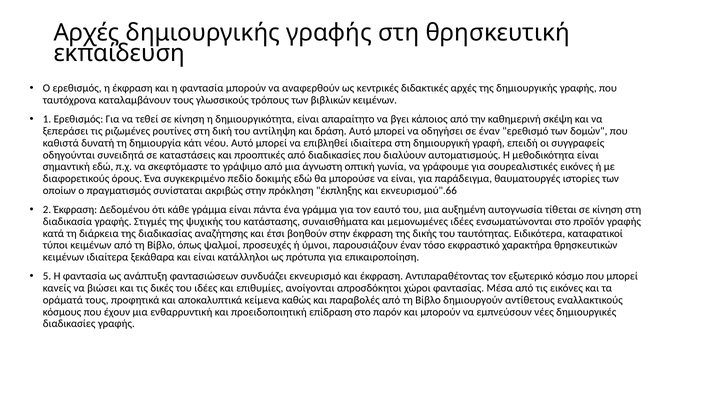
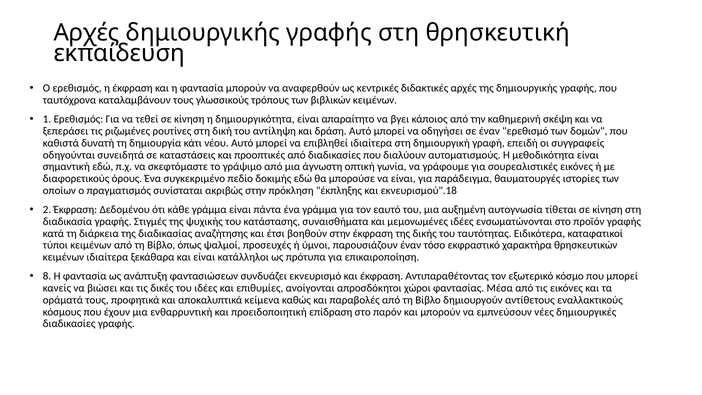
εκνευρισμού".66: εκνευρισμού".66 -> εκνευρισμού".18 (419, 190)
5: 5 -> 8 (47, 276)
